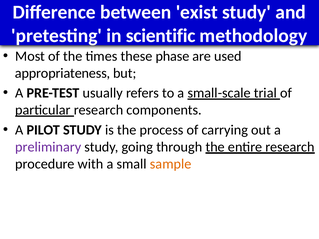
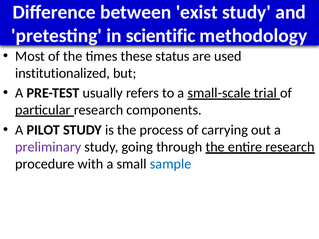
phase: phase -> status (172, 56)
appropriateness: appropriateness -> institutionalized (63, 73)
sample colour: orange -> blue (171, 164)
